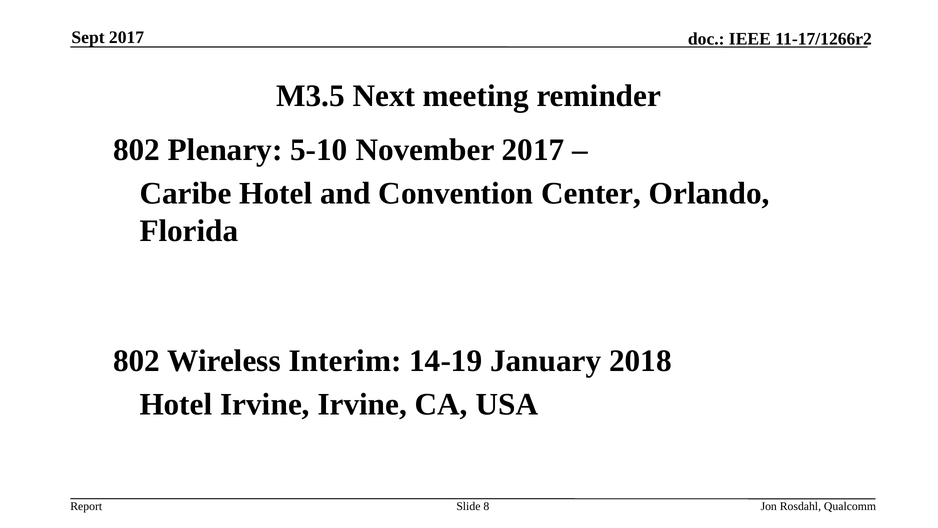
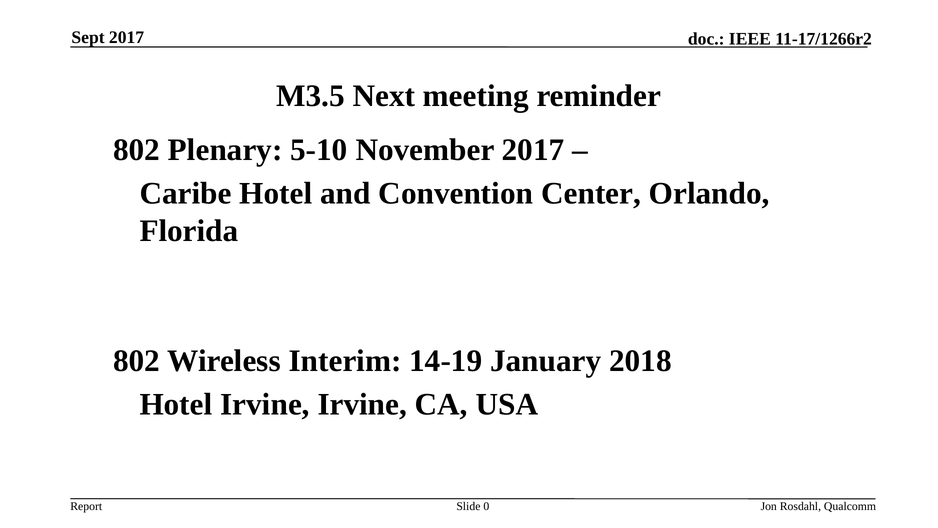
8: 8 -> 0 (486, 506)
